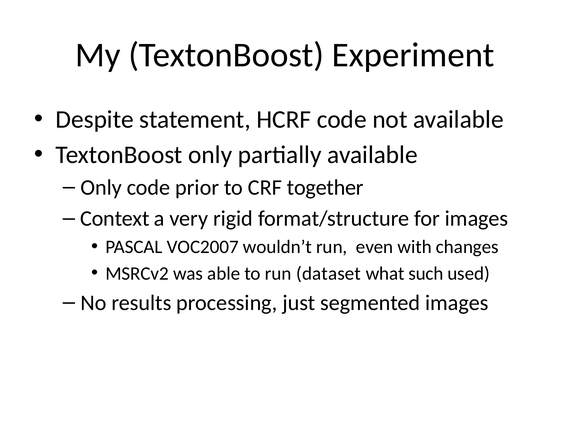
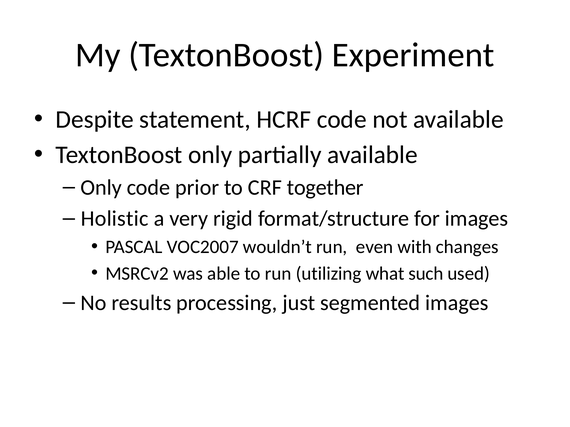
Context: Context -> Holistic (115, 219)
dataset: dataset -> utilizing (329, 274)
